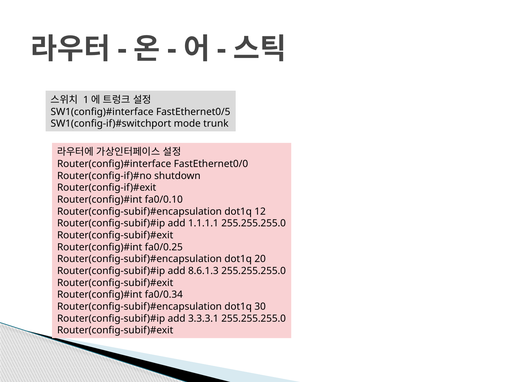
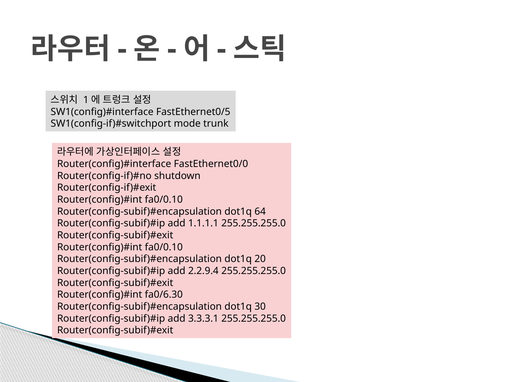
12: 12 -> 64 (260, 211)
fa0/0.25: fa0/0.25 -> fa0/0.10 (164, 247)
8.6.1.3: 8.6.1.3 -> 2.2.9.4 (203, 271)
fa0/0.34: fa0/0.34 -> fa0/6.30 (164, 294)
